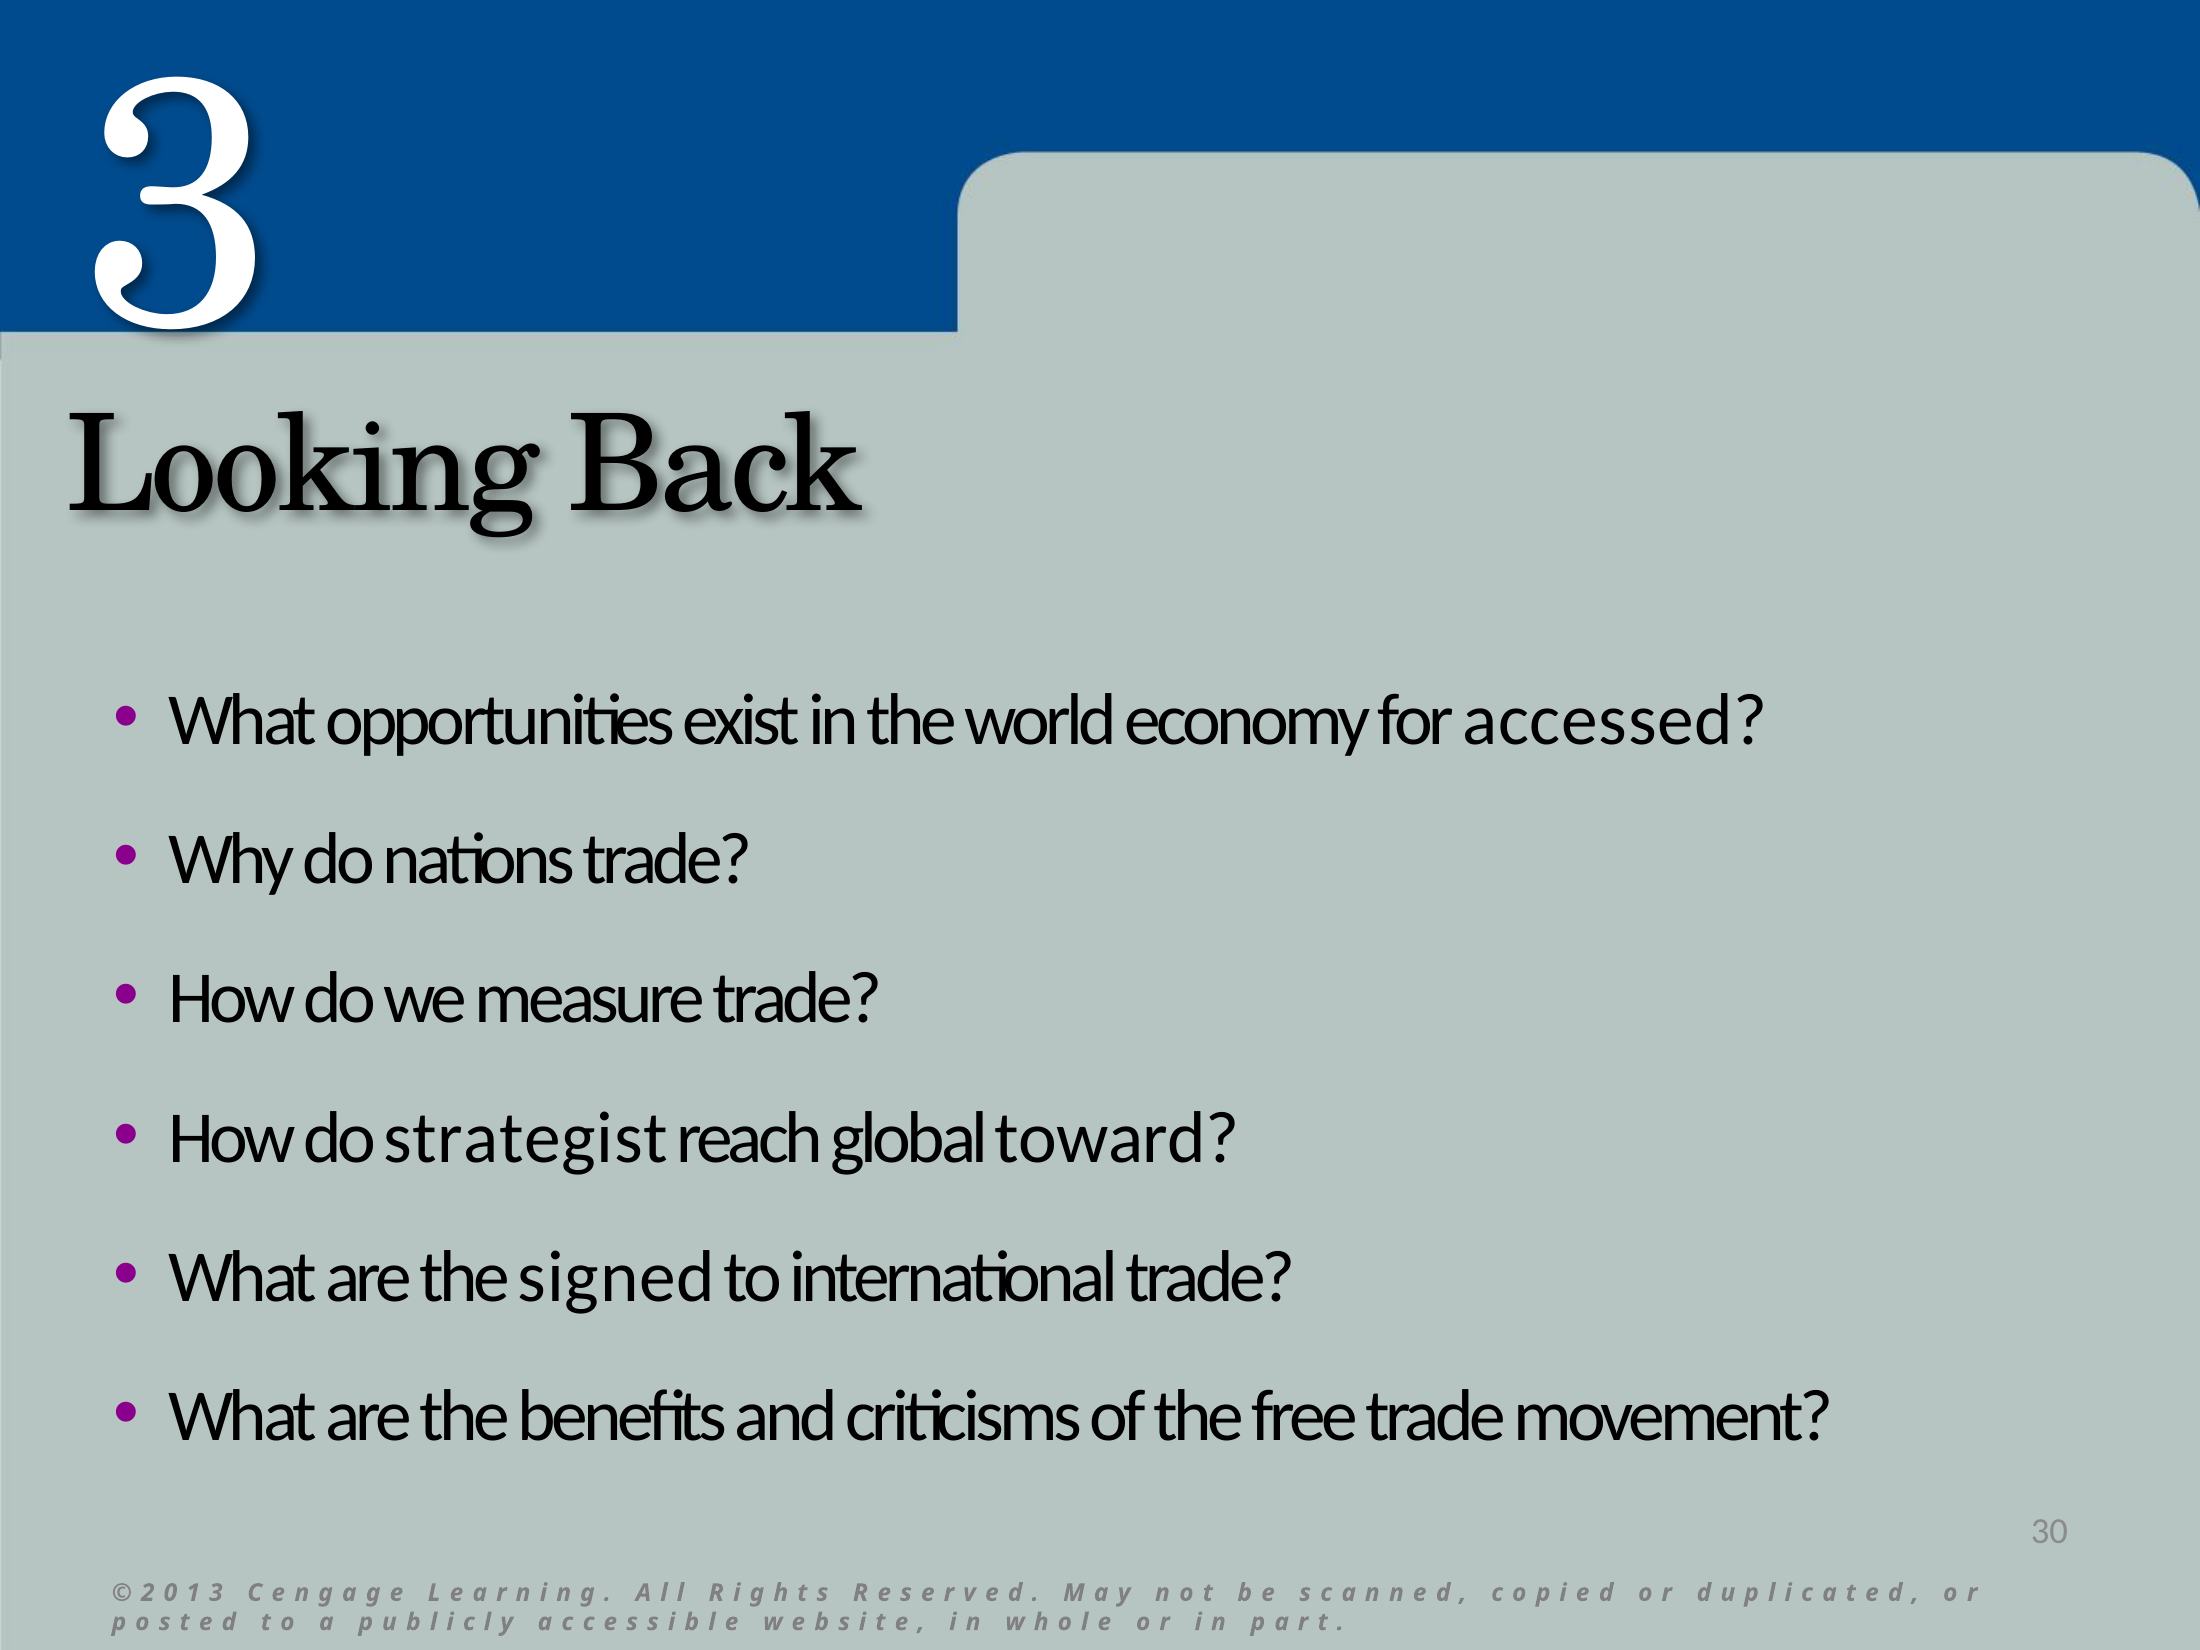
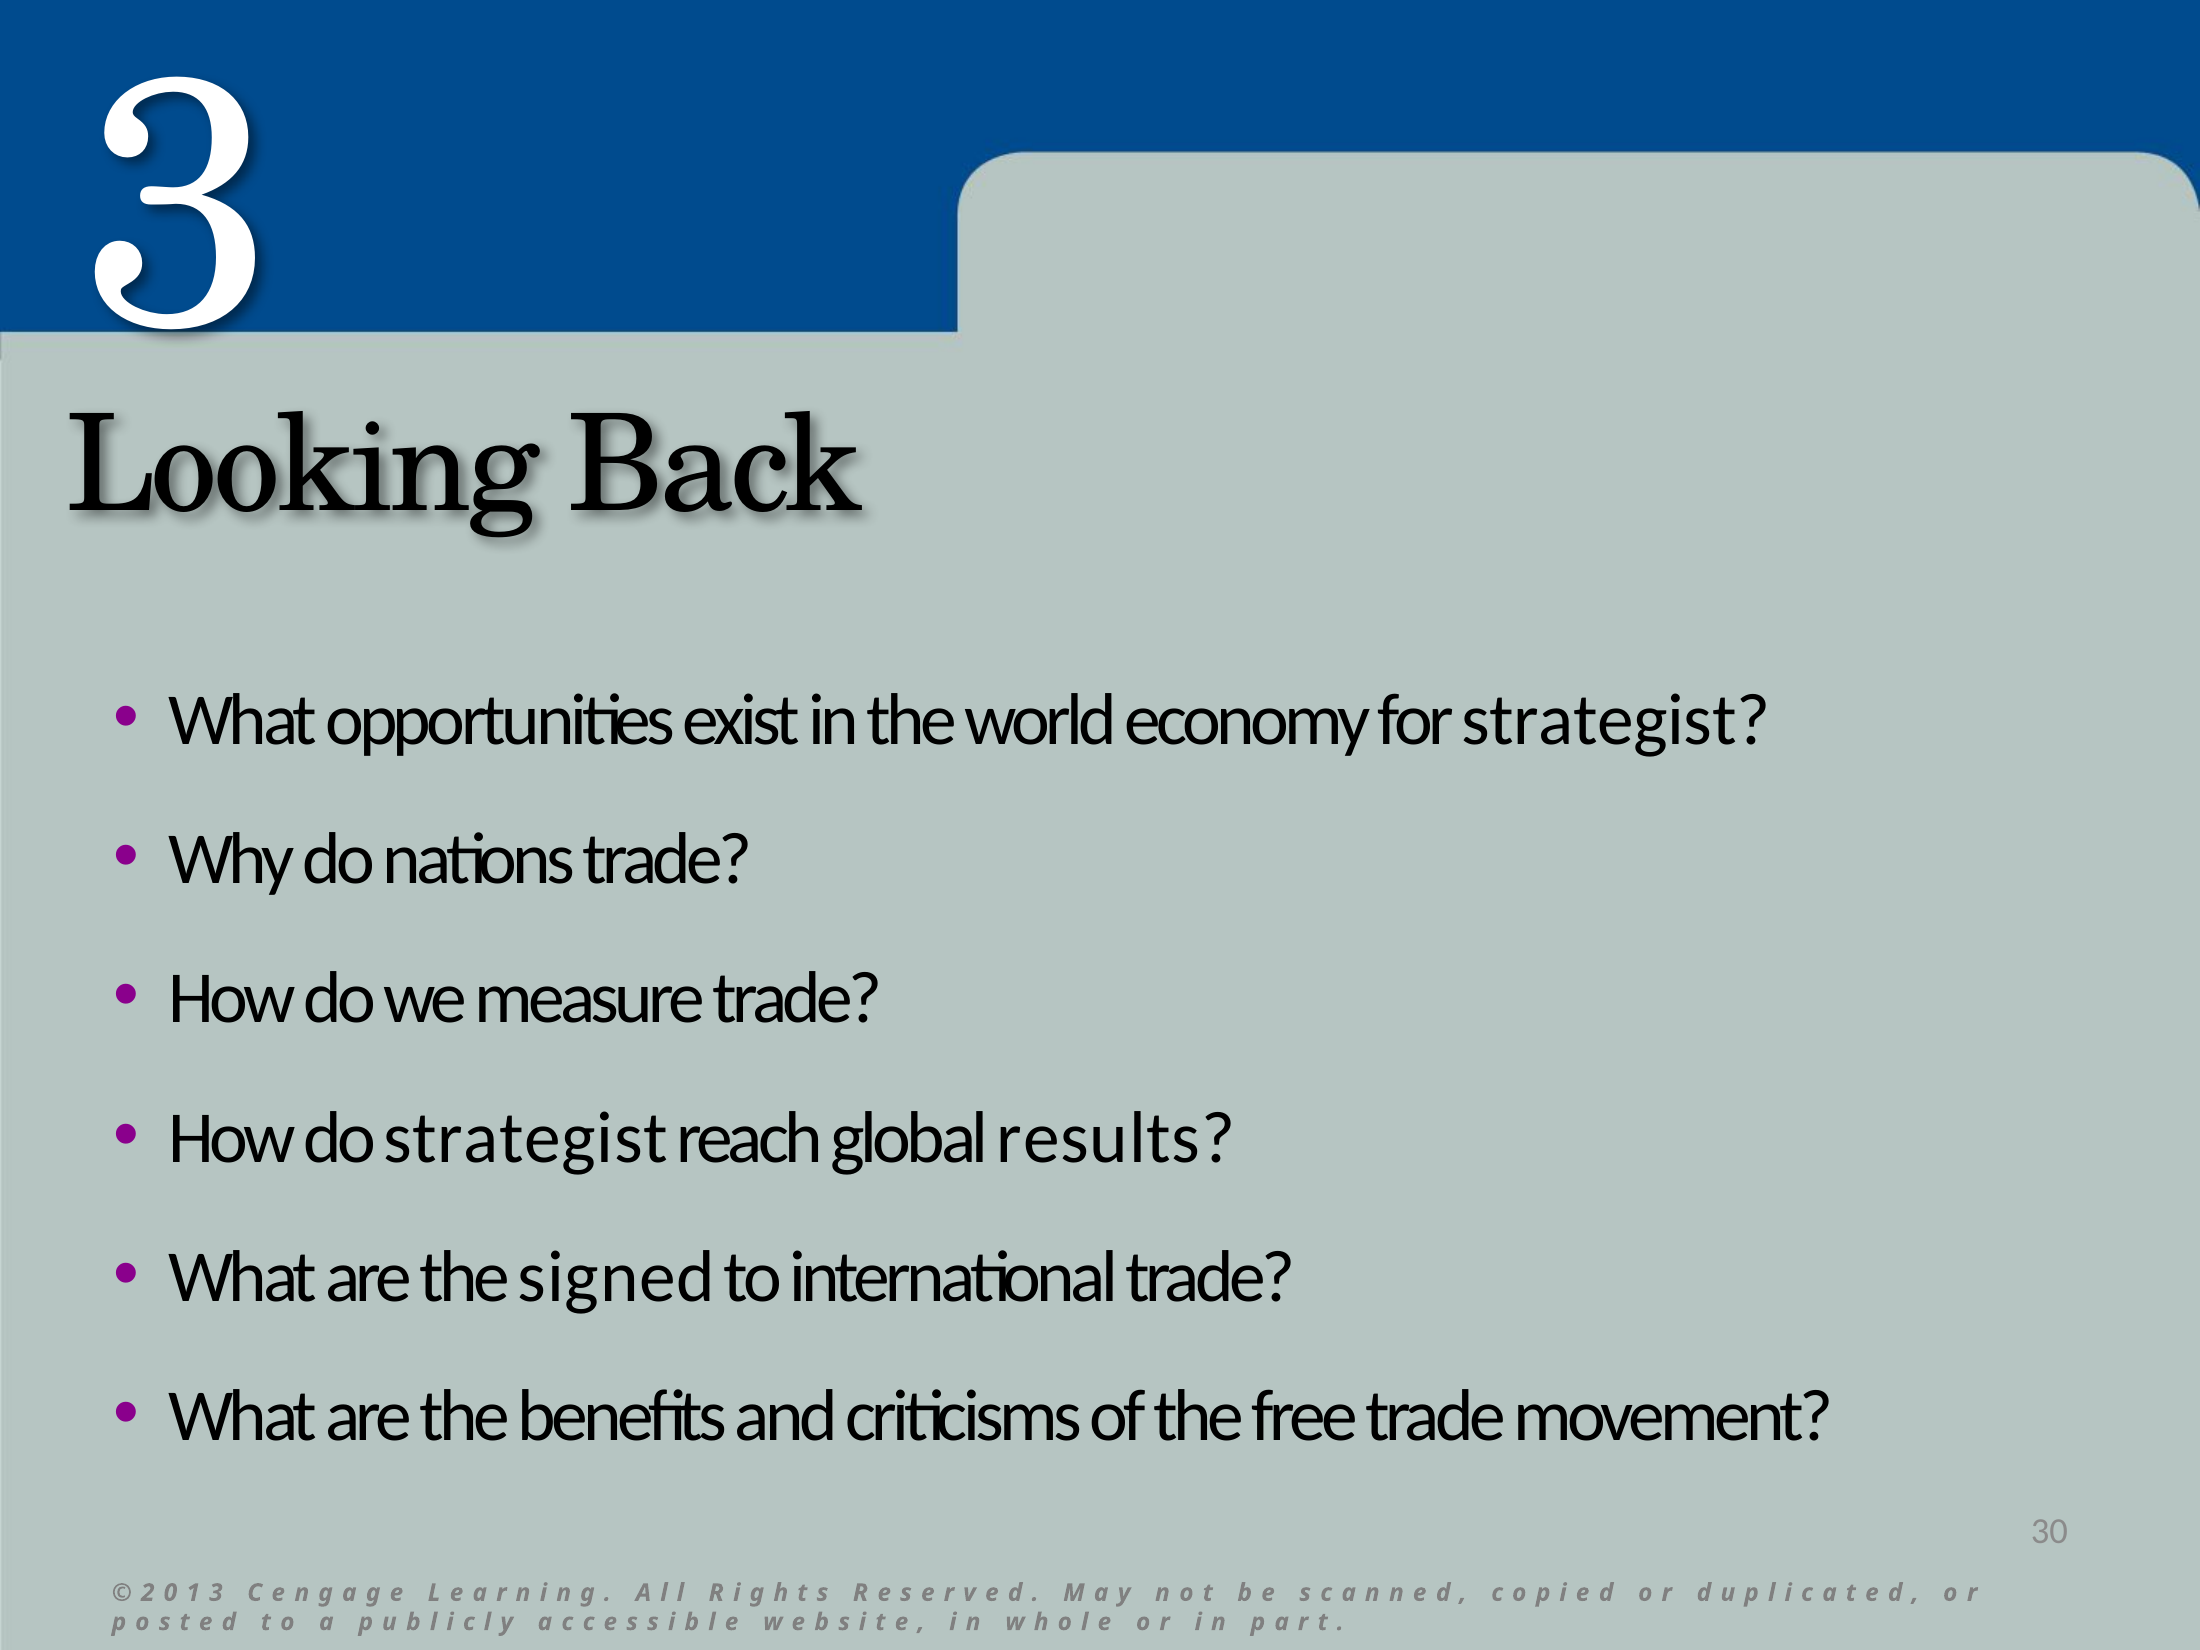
for accessed: accessed -> strategist (1616, 720)
toward: toward -> results (1116, 1138)
